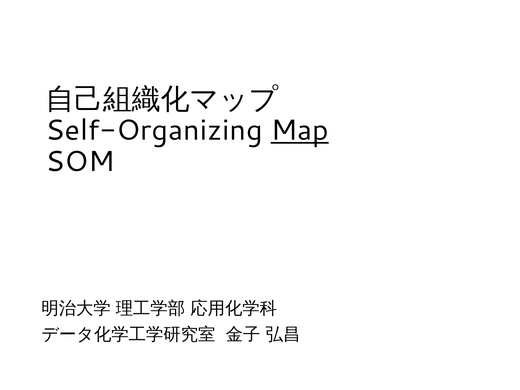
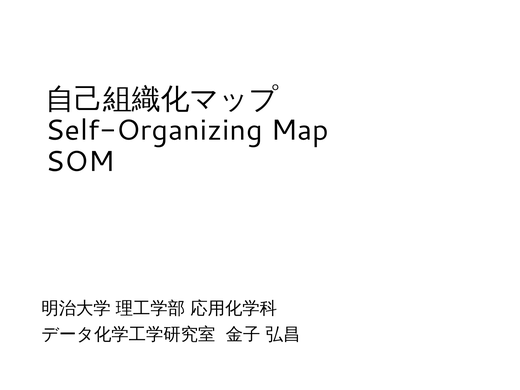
Map underline: present -> none (300, 130)
